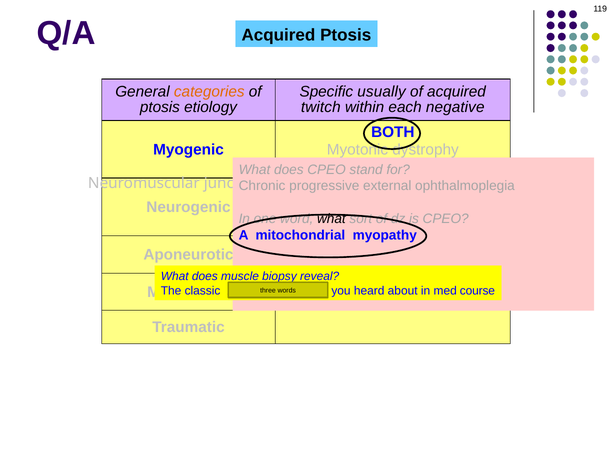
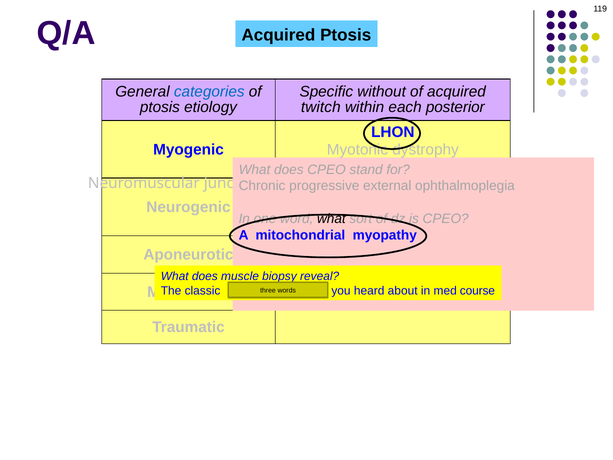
categories colour: orange -> blue (209, 91)
usually: usually -> without (382, 91)
negative: negative -> posterior (455, 107)
BOTH: BOTH -> LHON (393, 132)
